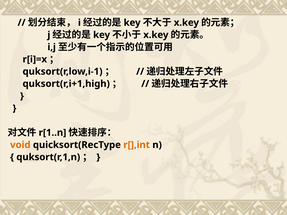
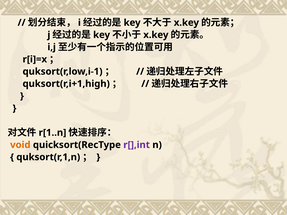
r[],int colour: orange -> purple (137, 145)
